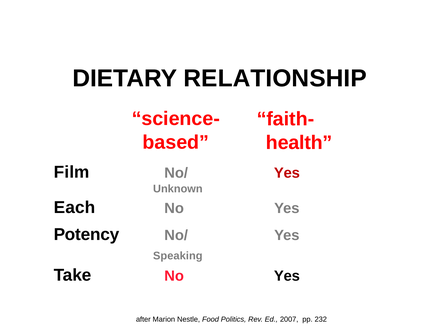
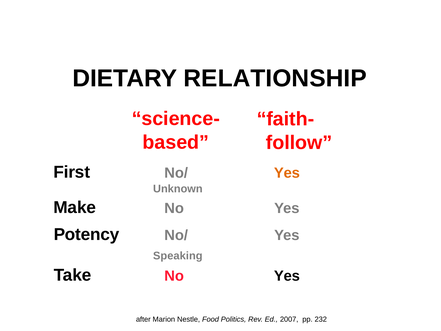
health: health -> follow (299, 142)
Film: Film -> First (72, 172)
Yes colour: red -> orange (287, 173)
Each: Each -> Make (75, 207)
